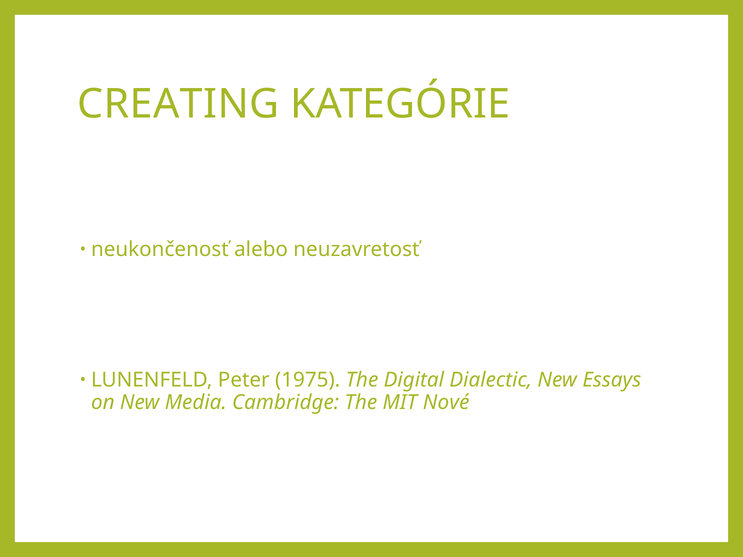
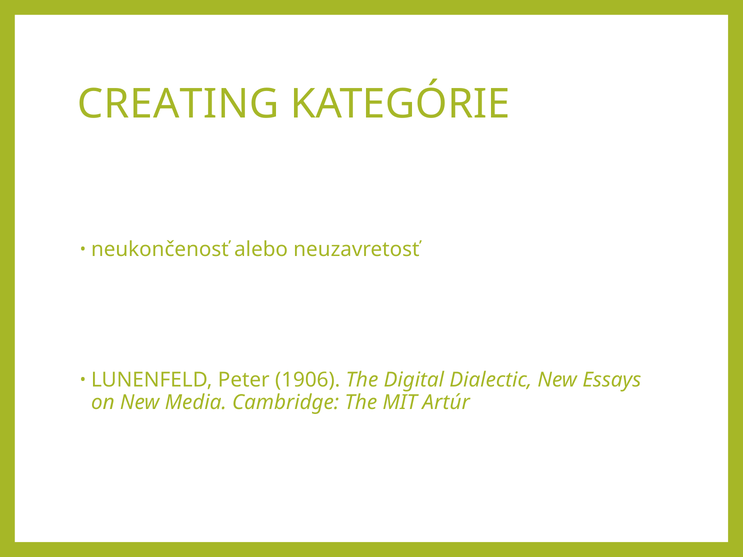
1975: 1975 -> 1906 (308, 380)
Nové: Nové -> Artúr (446, 403)
